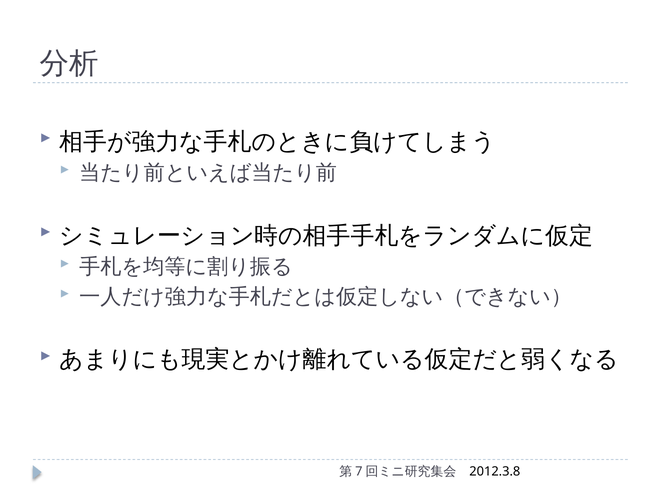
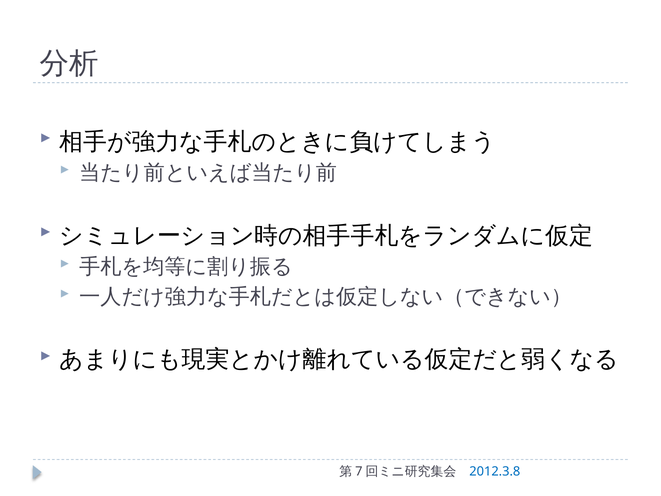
2012.3.8 colour: black -> blue (495, 471)
